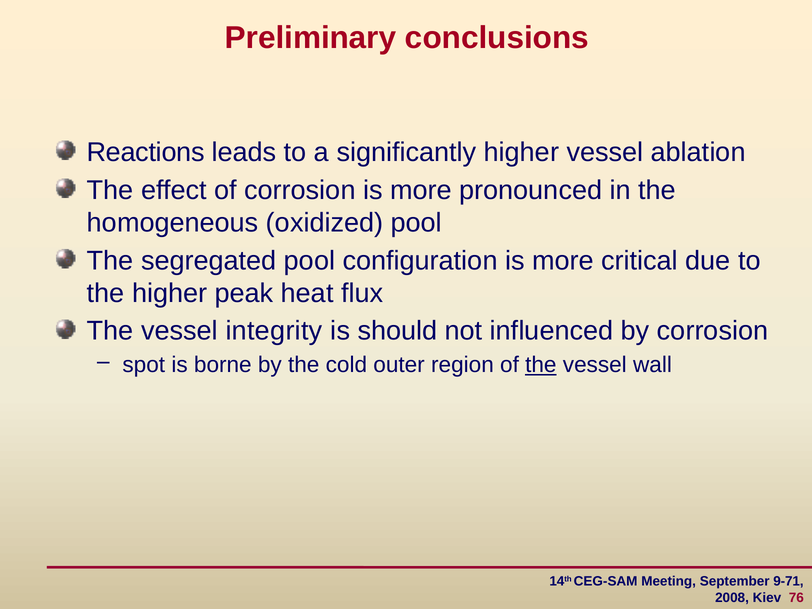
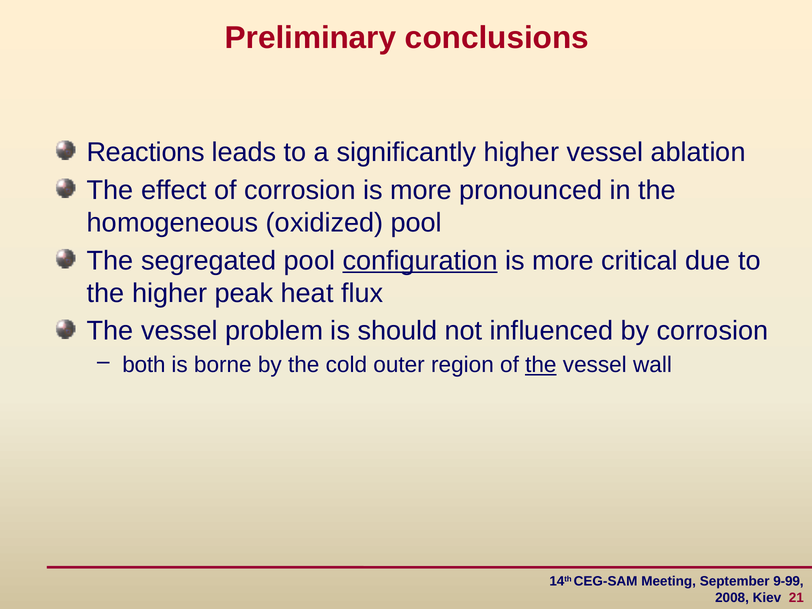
configuration underline: none -> present (420, 261)
integrity: integrity -> problem (274, 331)
spot: spot -> both (144, 365)
9-71: 9-71 -> 9-99 (788, 581)
76: 76 -> 21 (796, 598)
